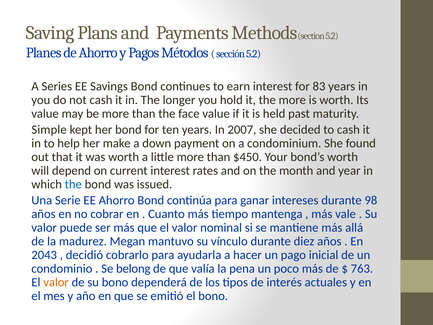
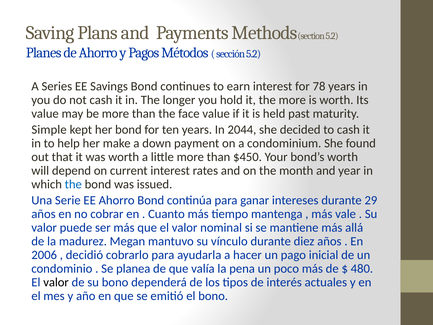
83: 83 -> 78 (319, 86)
2007: 2007 -> 2044 (242, 130)
98: 98 -> 29 (371, 200)
2043: 2043 -> 2006 (44, 255)
belong: belong -> planea (133, 268)
763: 763 -> 480 (362, 268)
valor colour: orange -> black (56, 282)
